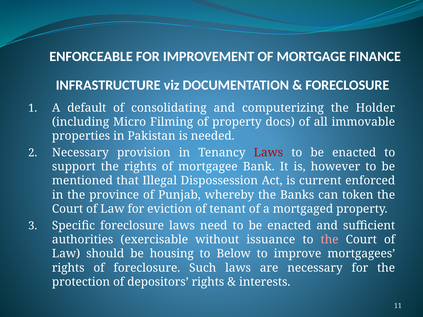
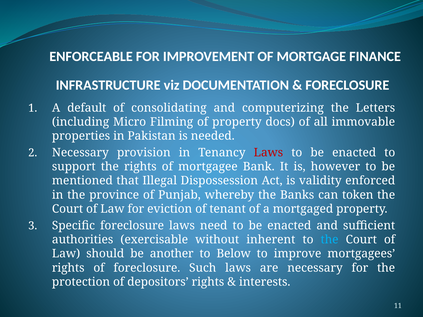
Holder: Holder -> Letters (375, 108)
current: current -> validity (320, 181)
issuance: issuance -> inherent (271, 240)
the colour: pink -> light blue (330, 240)
housing: housing -> another (172, 254)
